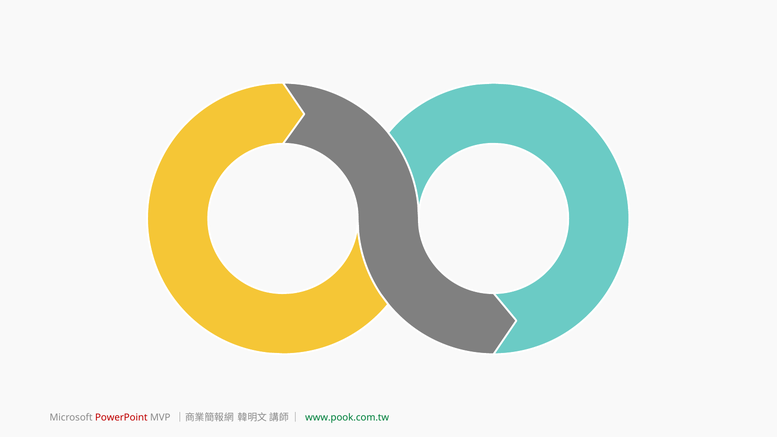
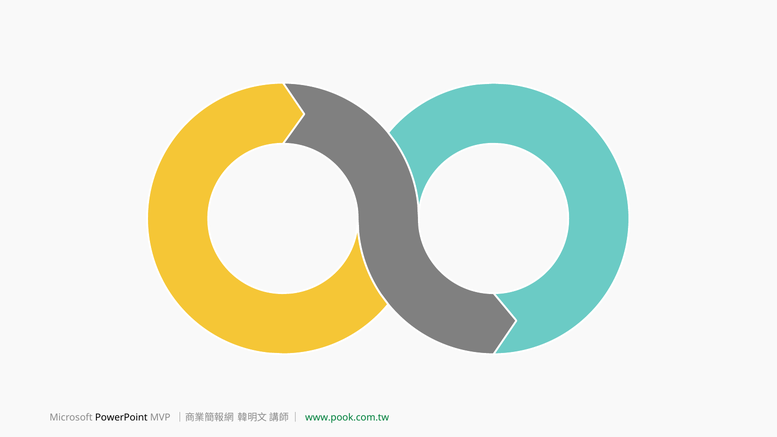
PowerPoint colour: red -> black (121, 417)
